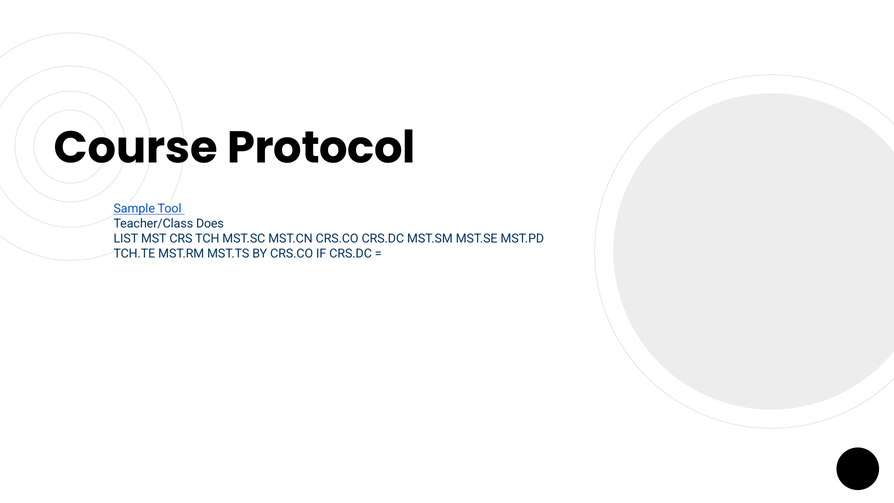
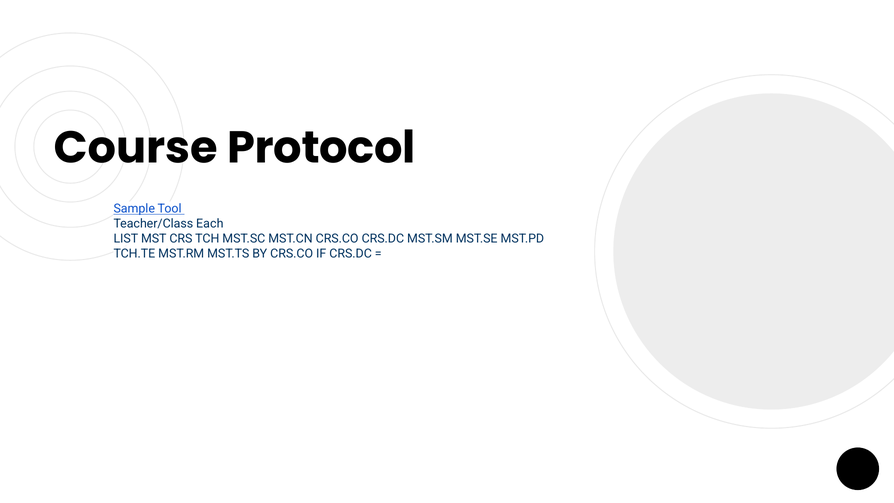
Does: Does -> Each (210, 224)
